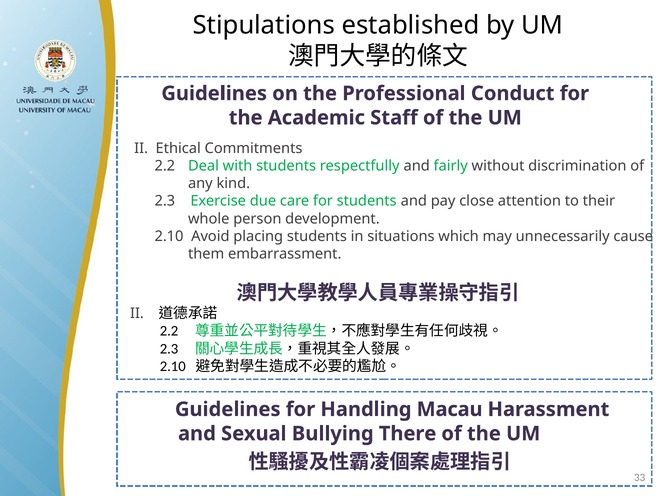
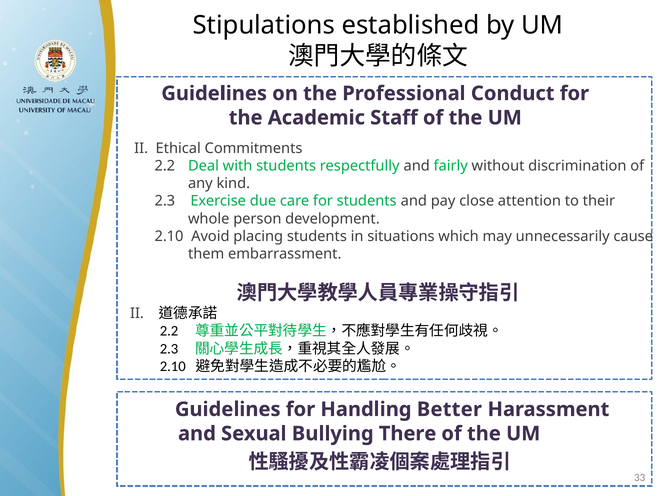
Macau: Macau -> Better (449, 409)
